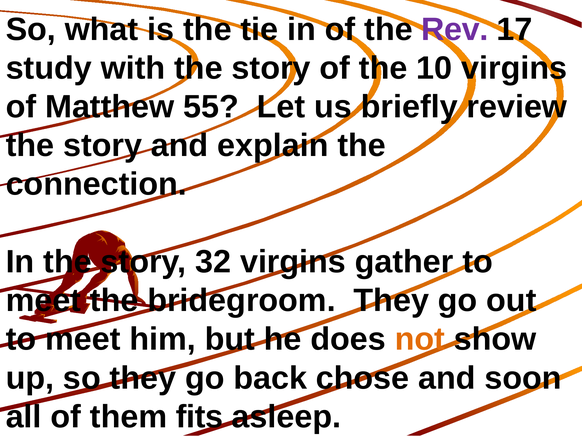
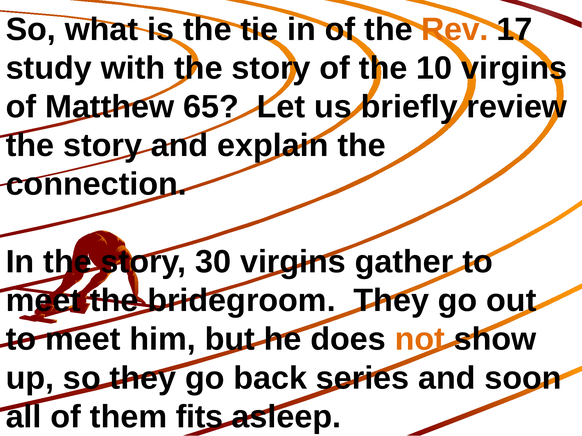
Rev colour: purple -> orange (455, 29)
55: 55 -> 65 (211, 107)
32: 32 -> 30 (213, 262)
chose: chose -> series (363, 379)
